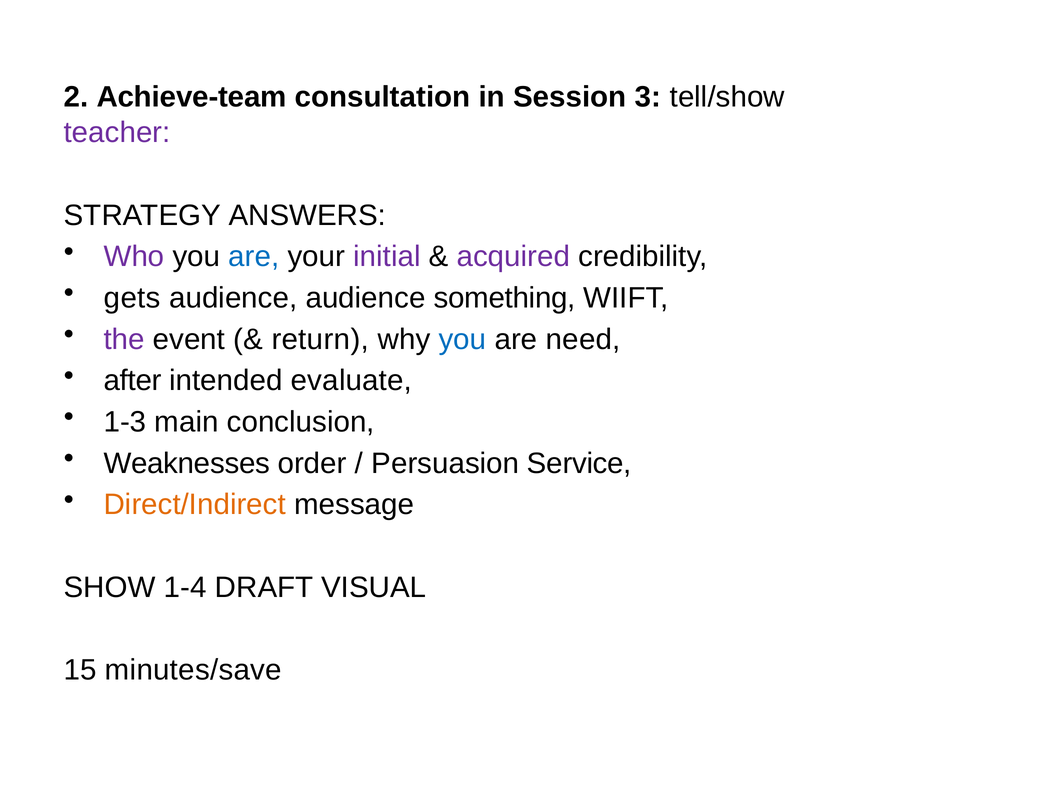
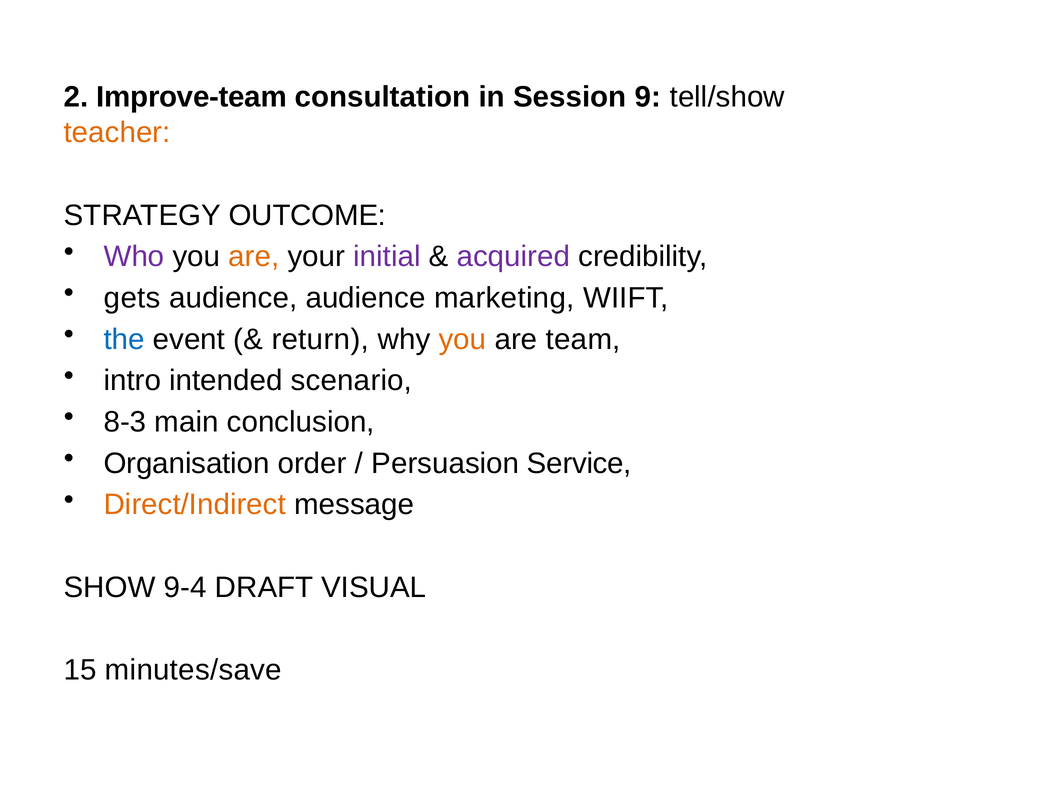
Achieve-team: Achieve-team -> Improve-team (192, 97)
3: 3 -> 9 (648, 97)
teacher colour: purple -> orange (117, 133)
ANSWERS: ANSWERS -> OUTCOME (307, 215)
are colour: blue -> orange (254, 257)
something: something -> marketing (504, 298)
the colour: purple -> blue (124, 339)
you colour: blue -> orange (463, 339)
need: need -> team (583, 339)
after: after -> intro (132, 381)
evaluate: evaluate -> scenario (351, 381)
1-3: 1-3 -> 8-3 (125, 422)
Weaknesses: Weaknesses -> Organisation (187, 463)
1-4: 1-4 -> 9-4 (185, 588)
